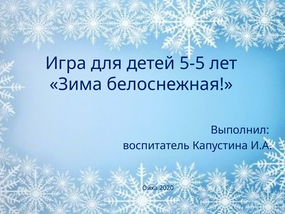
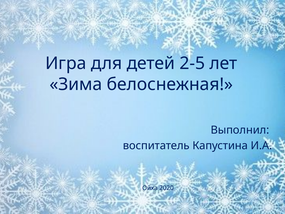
5-5: 5-5 -> 2-5 (192, 63)
